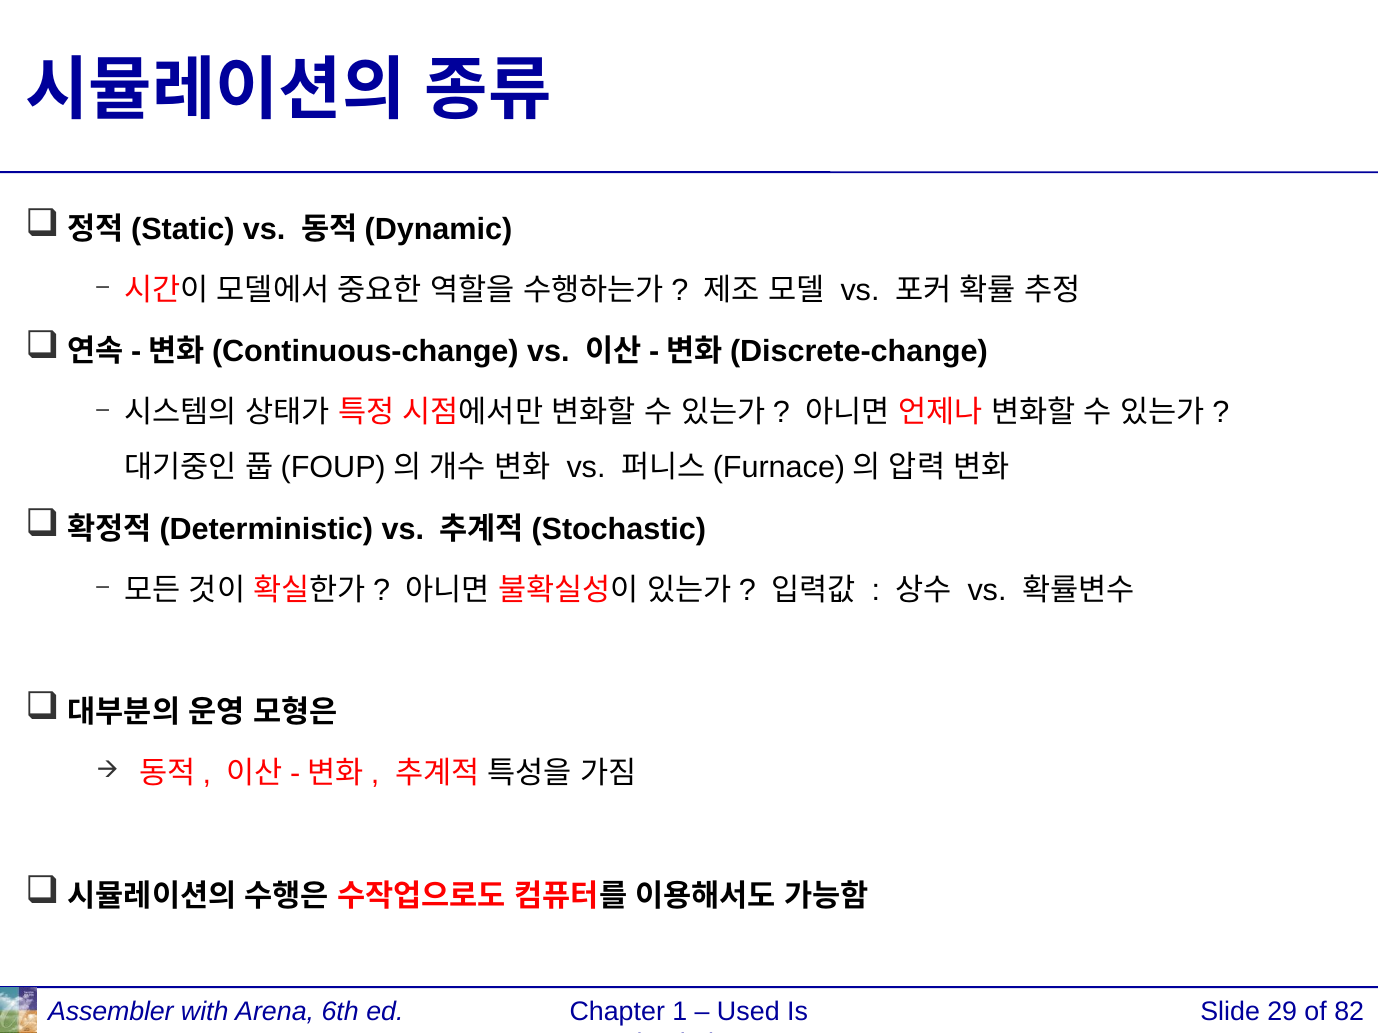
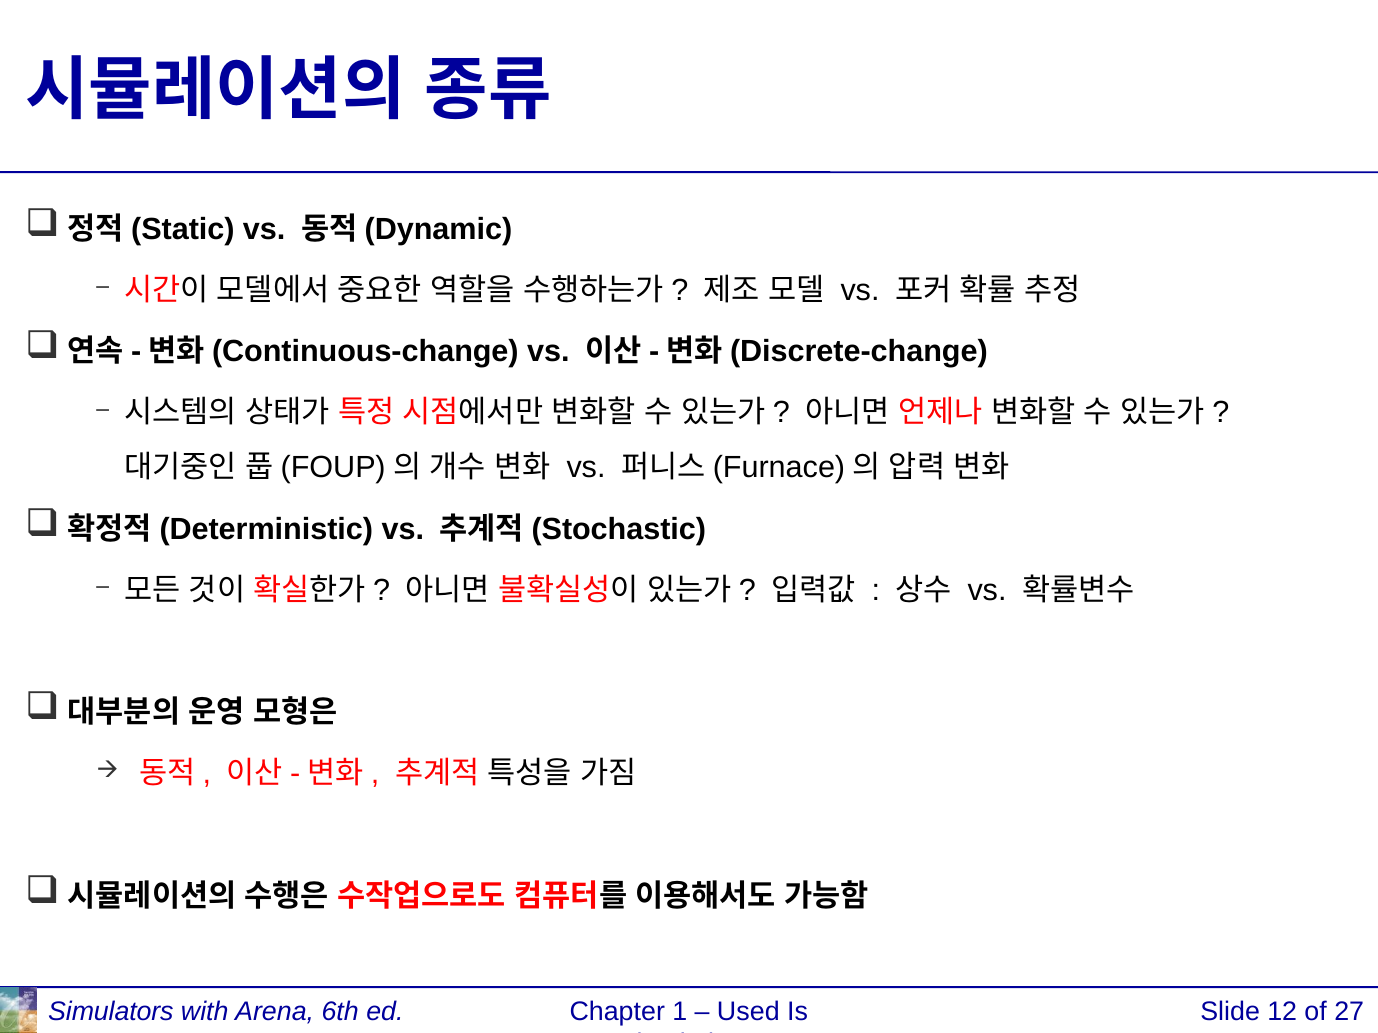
Assembler: Assembler -> Simulators (111, 1012)
29: 29 -> 12 (1282, 1012)
82: 82 -> 27 (1349, 1012)
